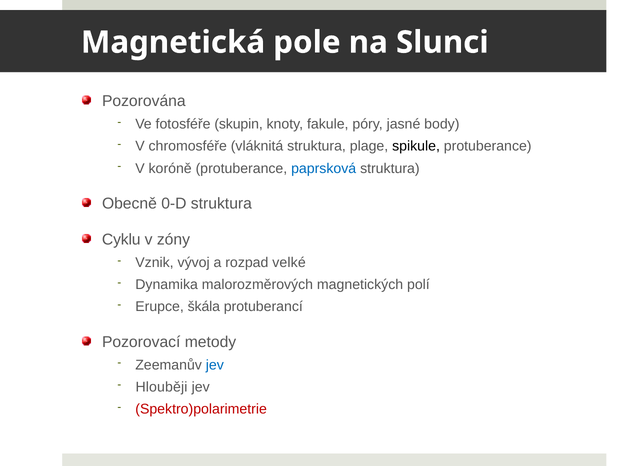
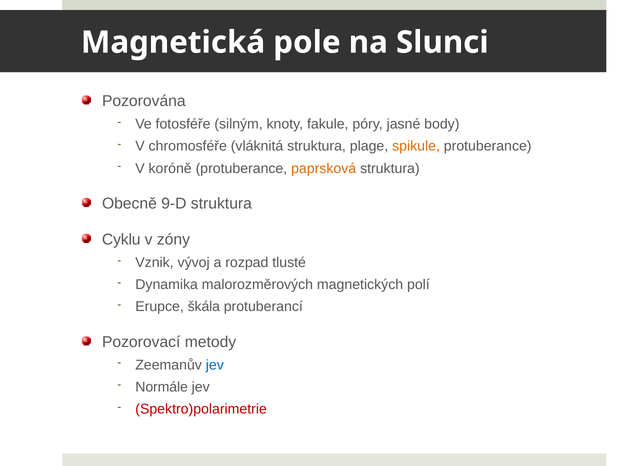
skupin: skupin -> silným (239, 124)
spikule colour: black -> orange (416, 146)
paprsková colour: blue -> orange (324, 169)
0-D: 0-D -> 9-D (174, 204)
velké: velké -> tlusté (289, 263)
Hlouběji: Hlouběji -> Normále (162, 387)
